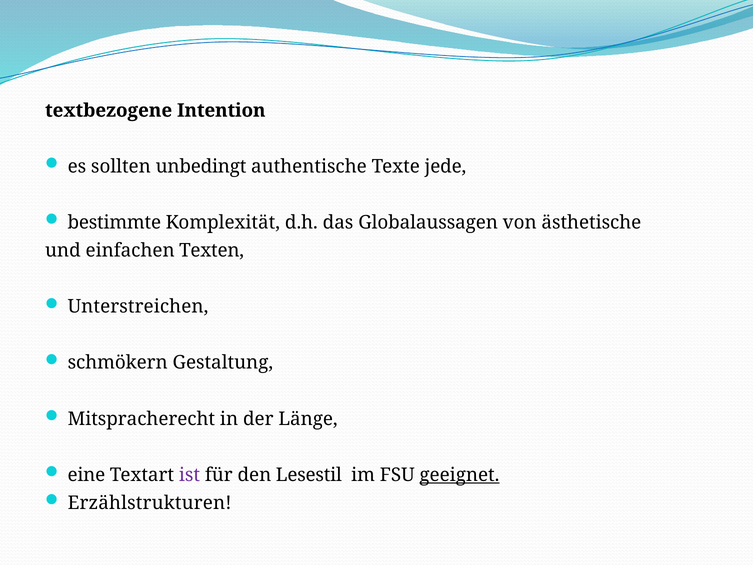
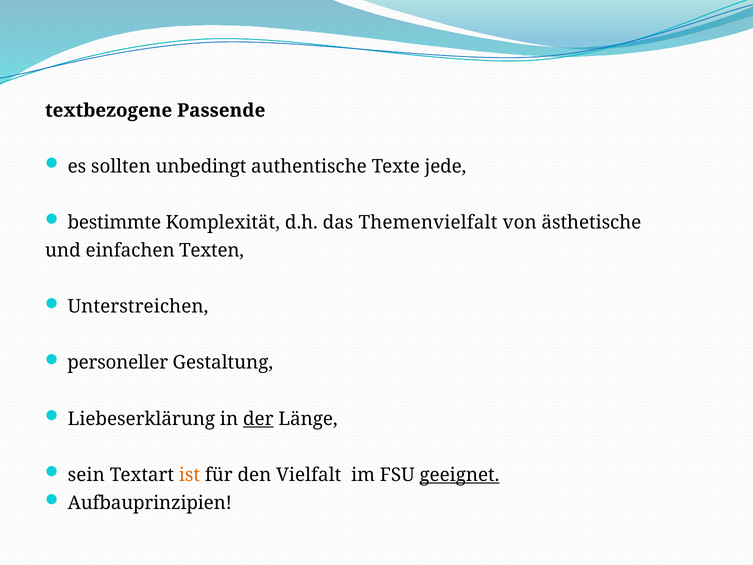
Intention: Intention -> Passende (221, 110)
Globalaussagen: Globalaussagen -> Themenvielfalt (428, 223)
schmökern: schmökern -> personeller (118, 363)
Mitspracherecht: Mitspracherecht -> Liebeserklärung (141, 419)
der underline: none -> present (258, 419)
eine: eine -> sein (86, 475)
ist colour: purple -> orange (189, 475)
Lesestil: Lesestil -> Vielfalt (309, 475)
Erzählstrukturen: Erzählstrukturen -> Aufbauprinzipien (150, 503)
